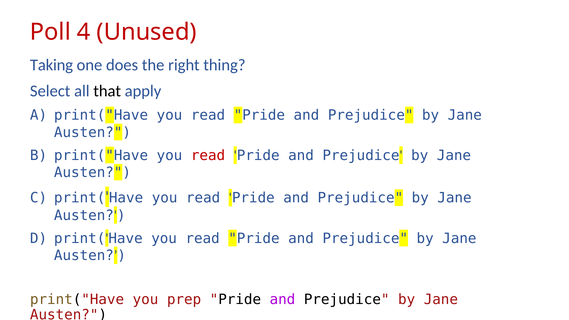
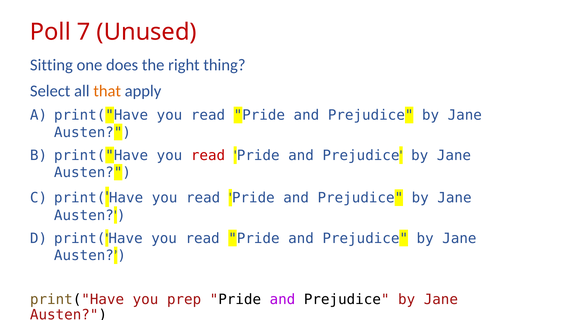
4: 4 -> 7 (84, 32)
Taking: Taking -> Sitting (51, 65)
that colour: black -> orange (107, 91)
